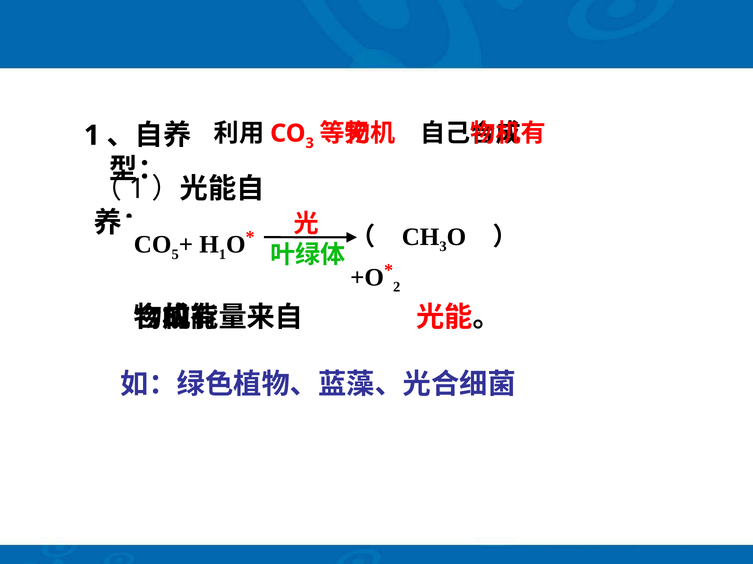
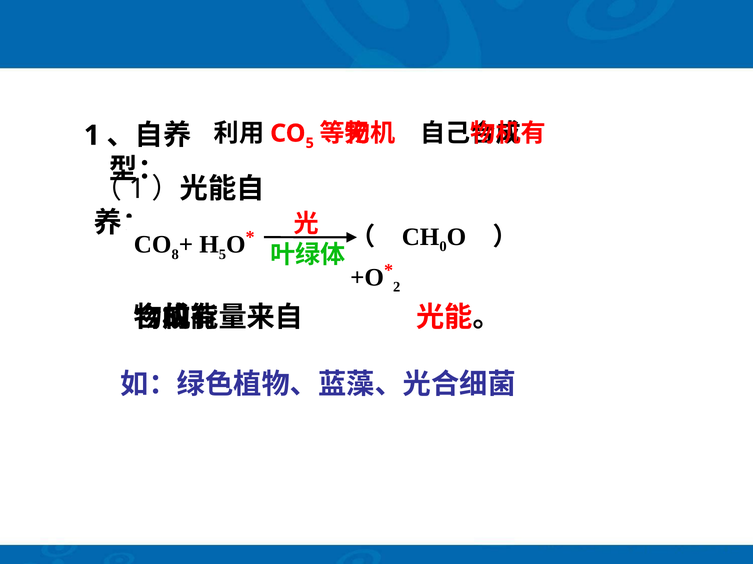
3: 3 -> 5 (310, 143)
3: 3 -> 0 (443, 247)
5: 5 -> 8 (175, 255)
1: 1 -> 5 (222, 255)
